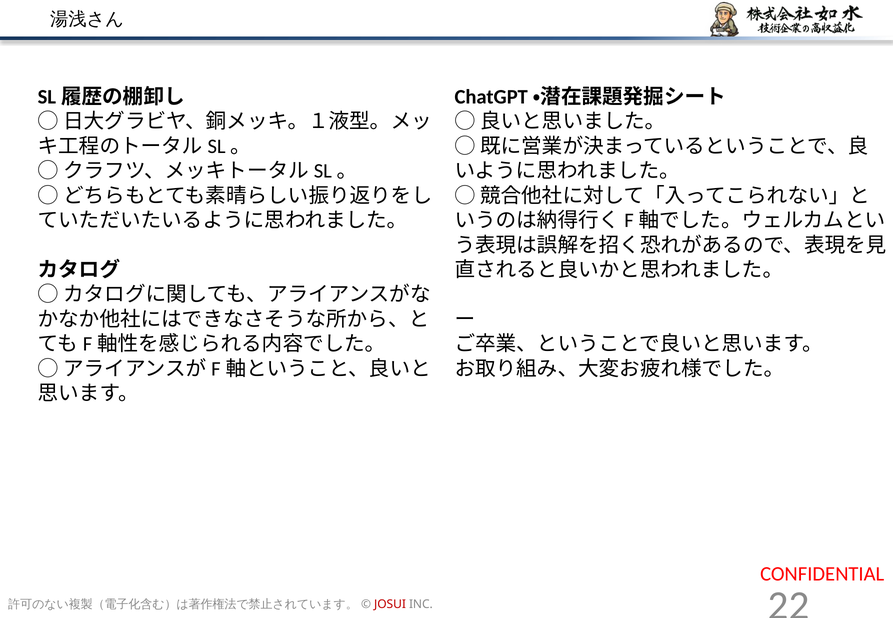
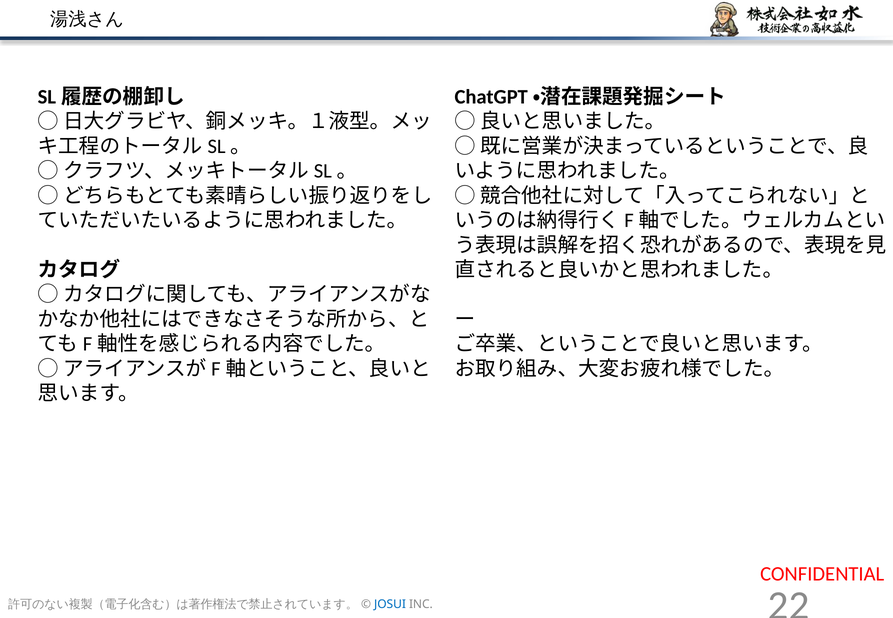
JOSUI colour: red -> blue (390, 605)
